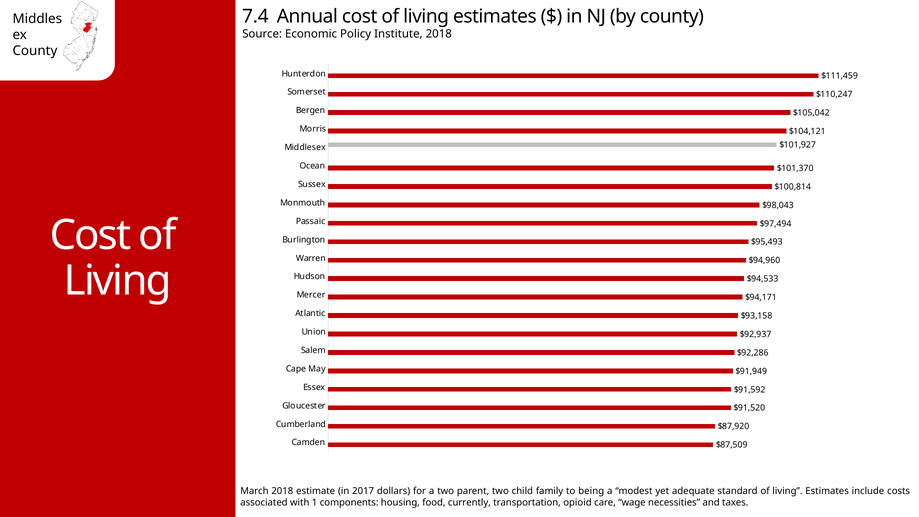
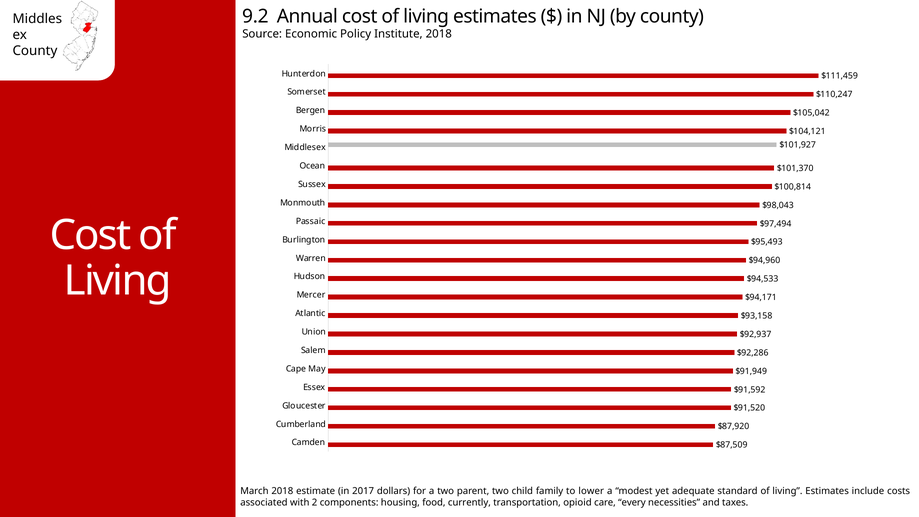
7.4: 7.4 -> 9.2 (255, 16)
being: being -> lower (591, 491)
1: 1 -> 2 (315, 503)
wage: wage -> every (632, 503)
